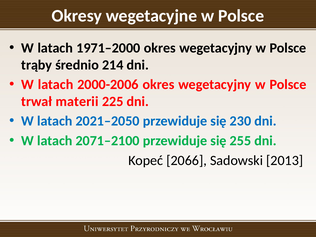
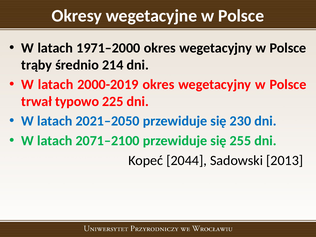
2000-2006: 2000-2006 -> 2000-2019 (108, 85)
materii: materii -> typowo (77, 101)
2066: 2066 -> 2044 (187, 160)
